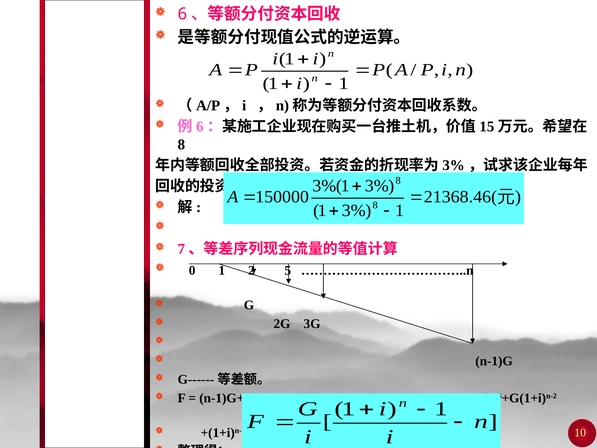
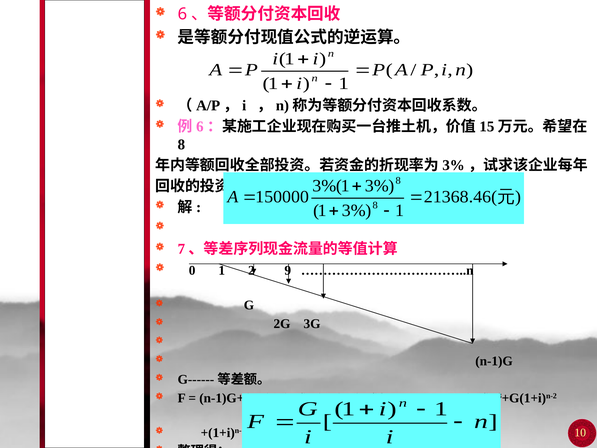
5: 5 -> 9 (288, 270)
